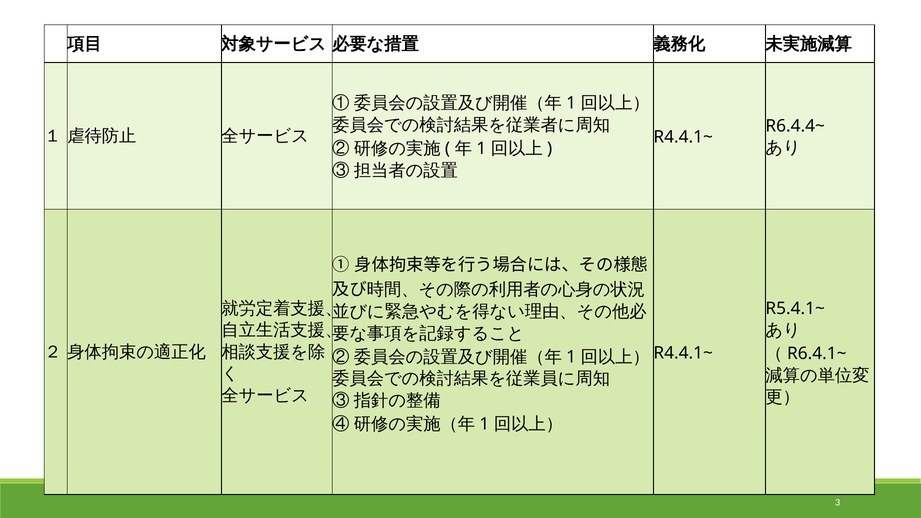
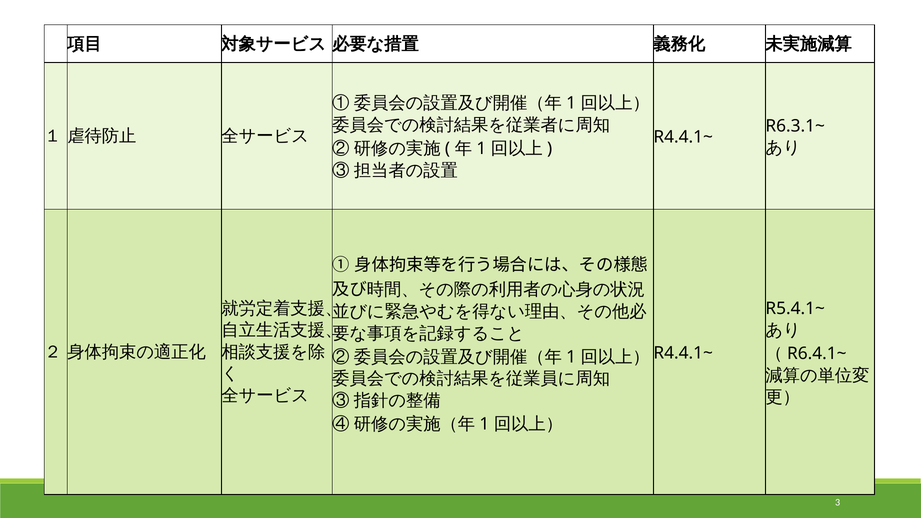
R6.4.4~: R6.4.4~ -> R6.3.1~ (795, 126)
